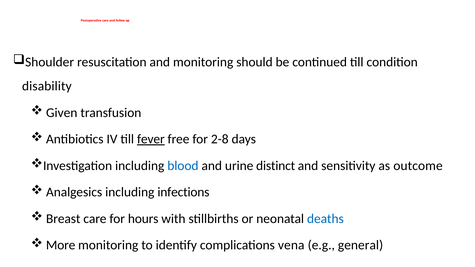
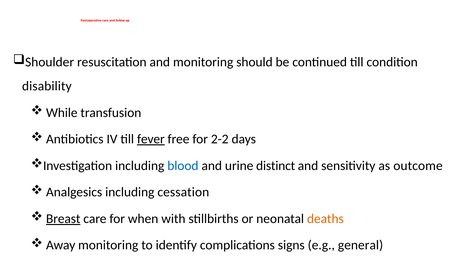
Given: Given -> While (62, 113)
2-8: 2-8 -> 2-2 (220, 139)
infections: infections -> cessation (183, 192)
Breast underline: none -> present (63, 219)
hours: hours -> when (143, 219)
deaths colour: blue -> orange (325, 219)
More: More -> Away (61, 245)
vena: vena -> signs (291, 245)
